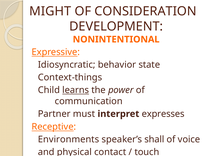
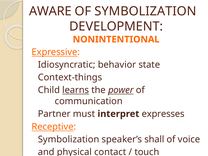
MIGHT: MIGHT -> AWARE (50, 11)
OF CONSIDERATION: CONSIDERATION -> SYMBOLIZATION (145, 11)
power underline: none -> present (121, 90)
Environments: Environments -> Symbolization (69, 139)
